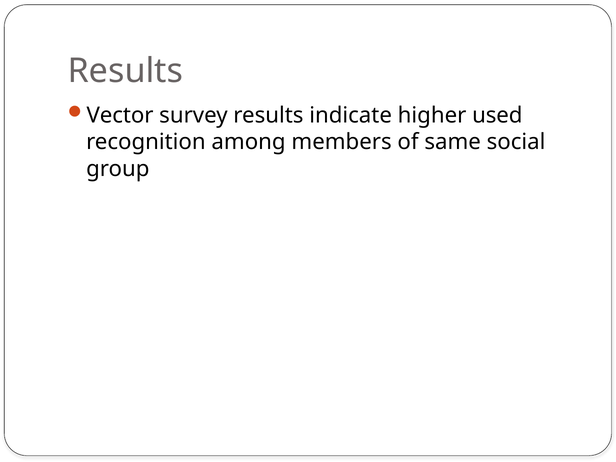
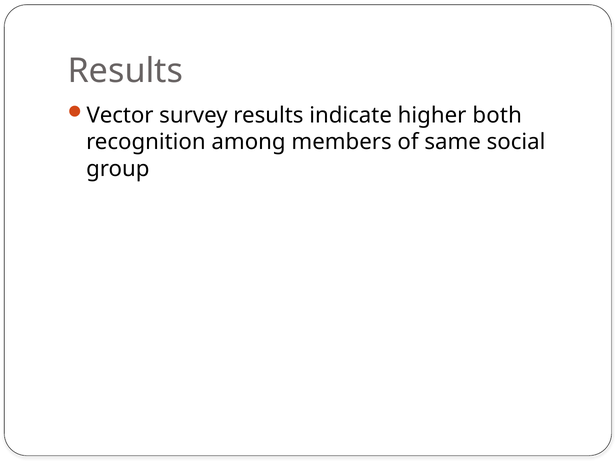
used: used -> both (497, 115)
